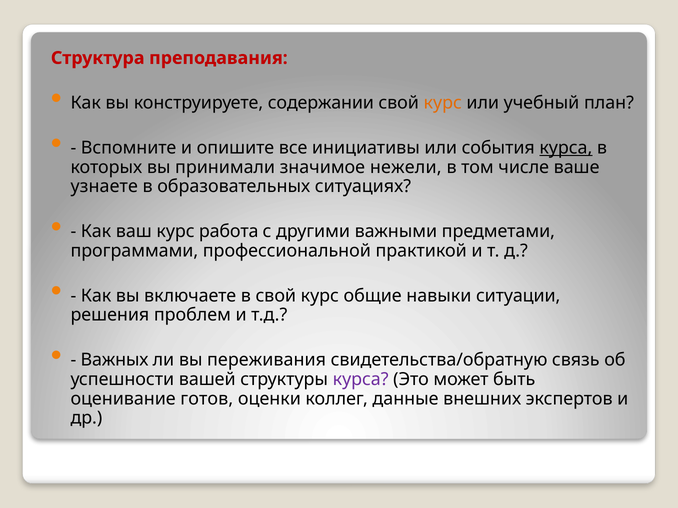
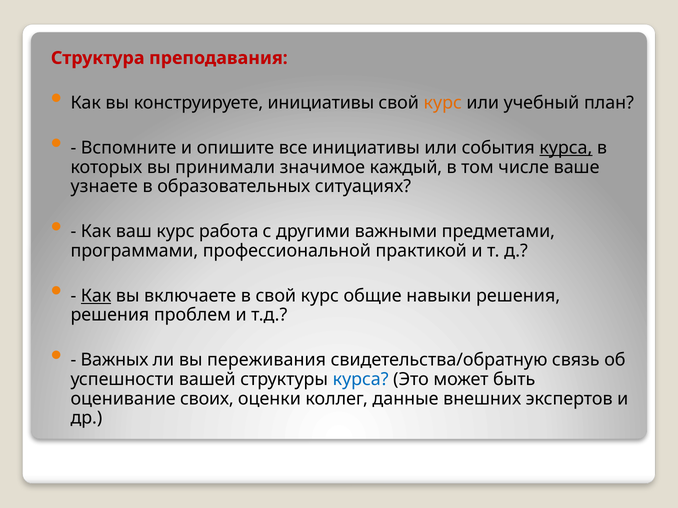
конструируете содержании: содержании -> инициативы (321, 103)
нежели: нежели -> каждый (406, 167)
Как underline: none -> present (96, 296)
навыки ситуации: ситуации -> решения (518, 296)
курса colour: purple -> blue (361, 380)
готов: готов -> своих (207, 399)
